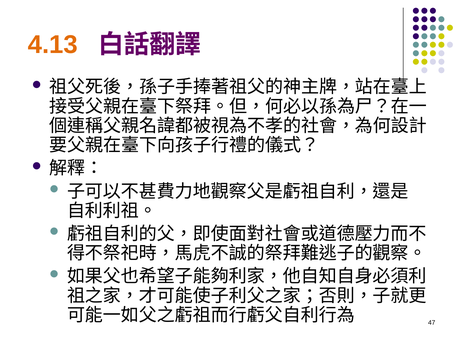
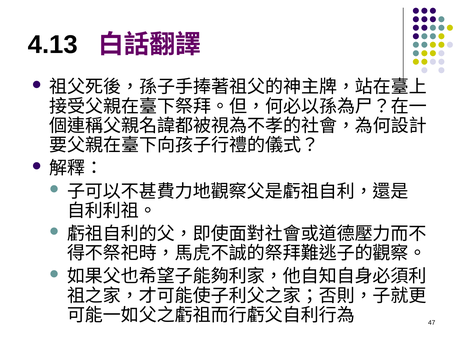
4.13 colour: orange -> black (53, 45)
